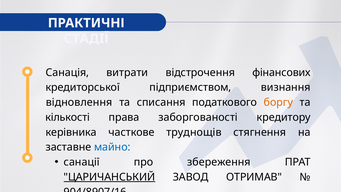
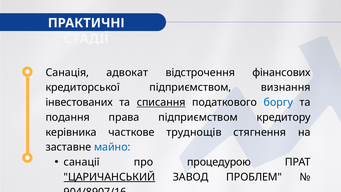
витрати: витрати -> адвокат (127, 72)
відновлення: відновлення -> інвестованих (79, 102)
списання underline: none -> present (161, 102)
боргу colour: orange -> blue (278, 102)
кiлькостi: кiлькостi -> подання (68, 117)
права заборгованості: заборгованості -> підприємством (198, 117)
збереження: збереження -> процедурою (219, 162)
ОТРИМАВ: ОТРИМАВ -> ПРОБЛЕМ (254, 177)
